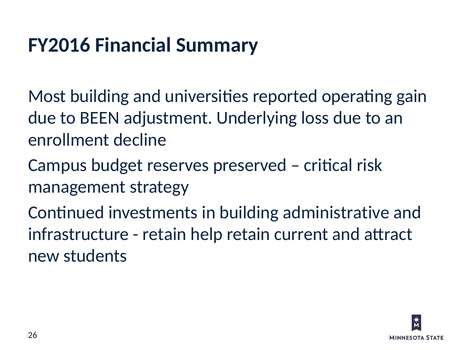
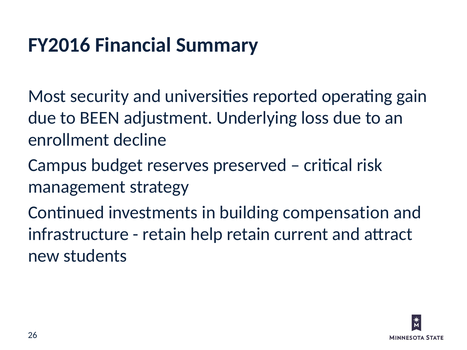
Most building: building -> security (100, 96)
administrative: administrative -> compensation (336, 213)
